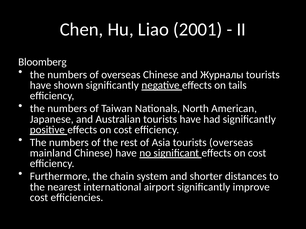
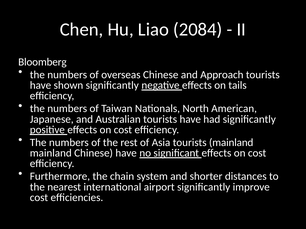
2001: 2001 -> 2084 (198, 30)
Журналы: Журналы -> Approach (222, 75)
tourists overseas: overseas -> mainland (231, 143)
